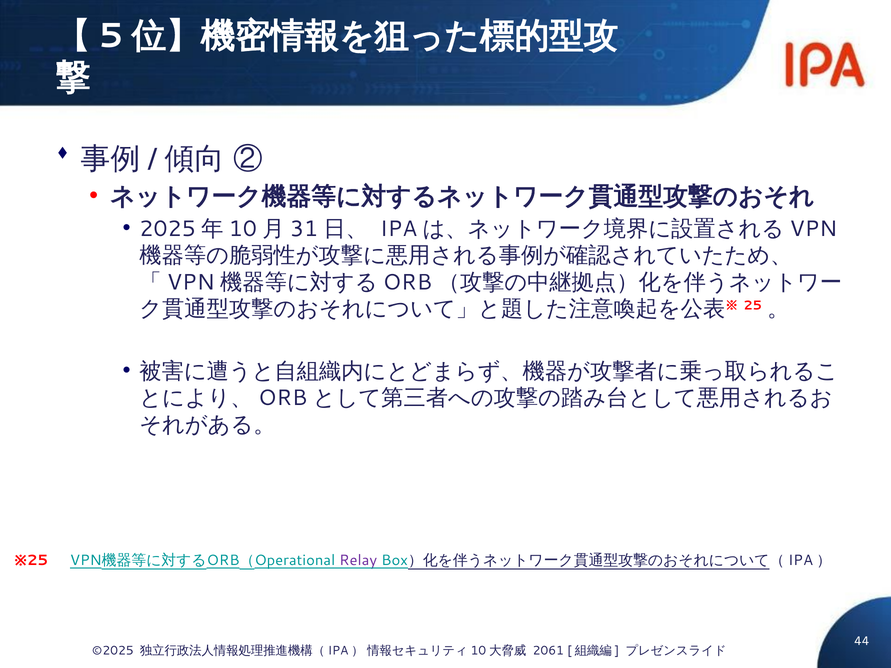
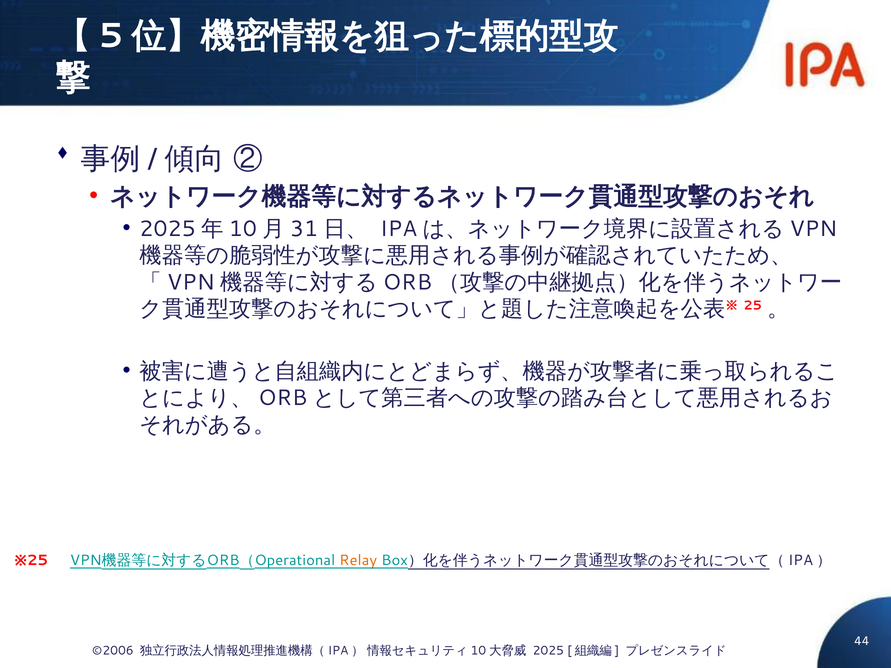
Relay colour: purple -> orange (358, 561)
©2025: ©2025 -> ©2006 (113, 651)
2061: 2061 -> 2025 (548, 651)
